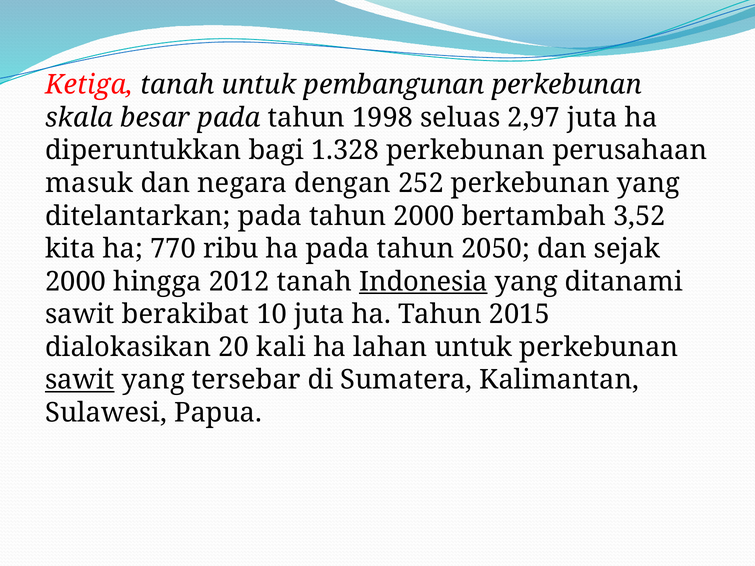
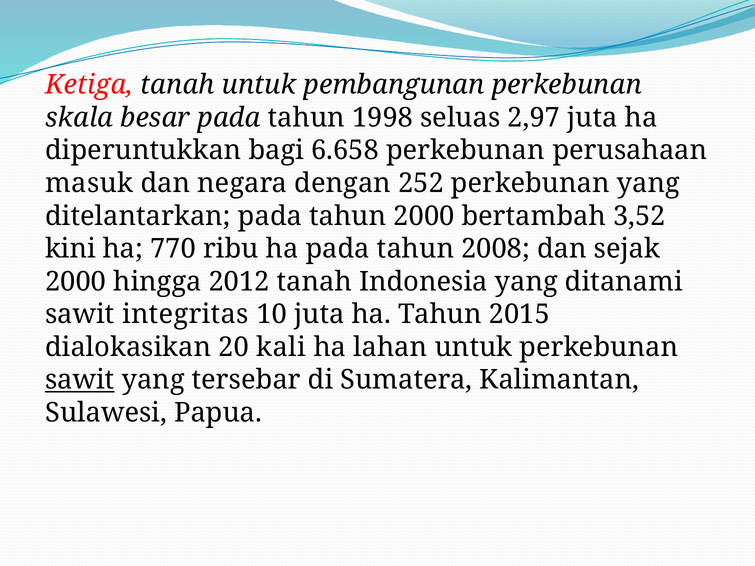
1.328: 1.328 -> 6.658 (345, 151)
kita: kita -> kini (70, 249)
2050: 2050 -> 2008 (496, 249)
Indonesia underline: present -> none (423, 282)
berakibat: berakibat -> integritas (185, 314)
